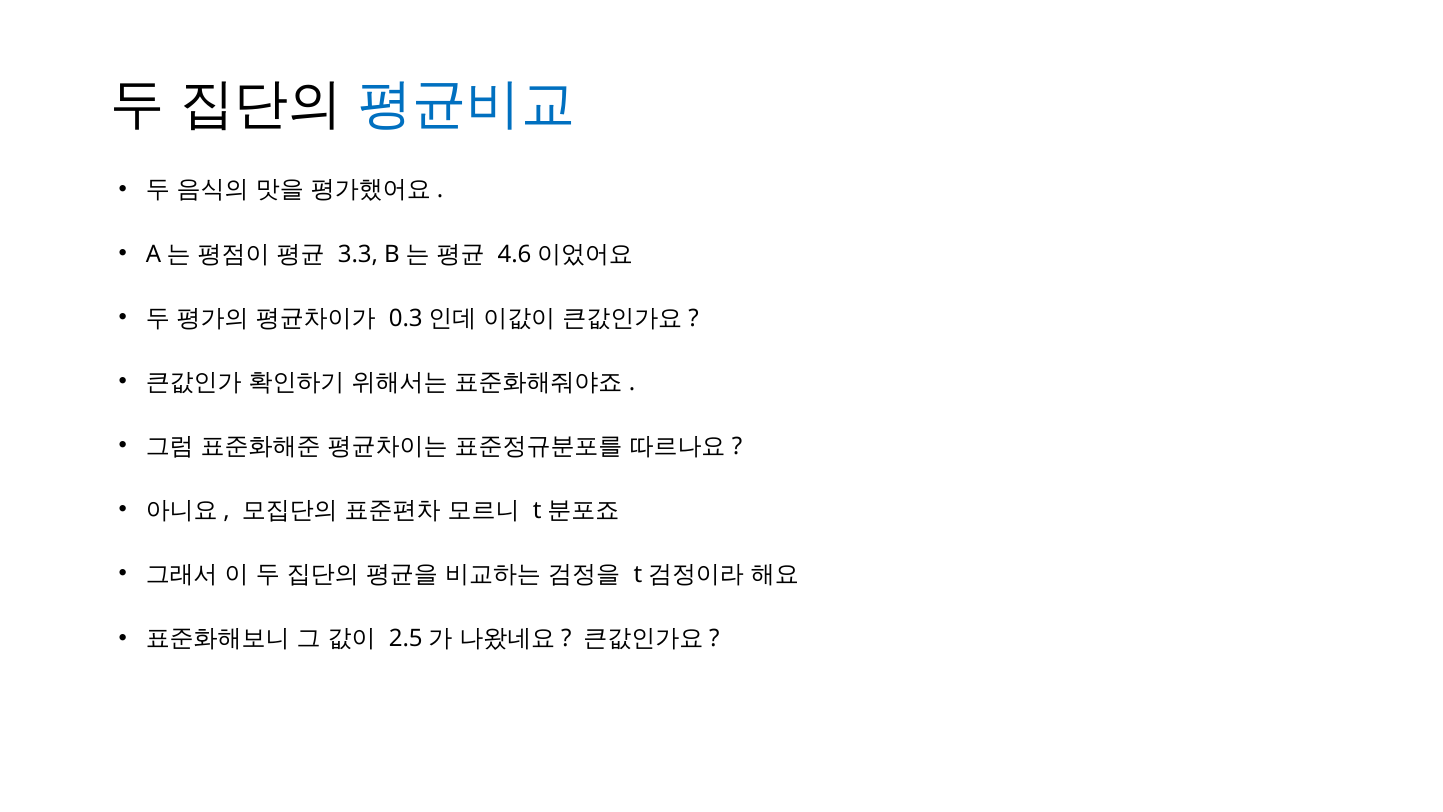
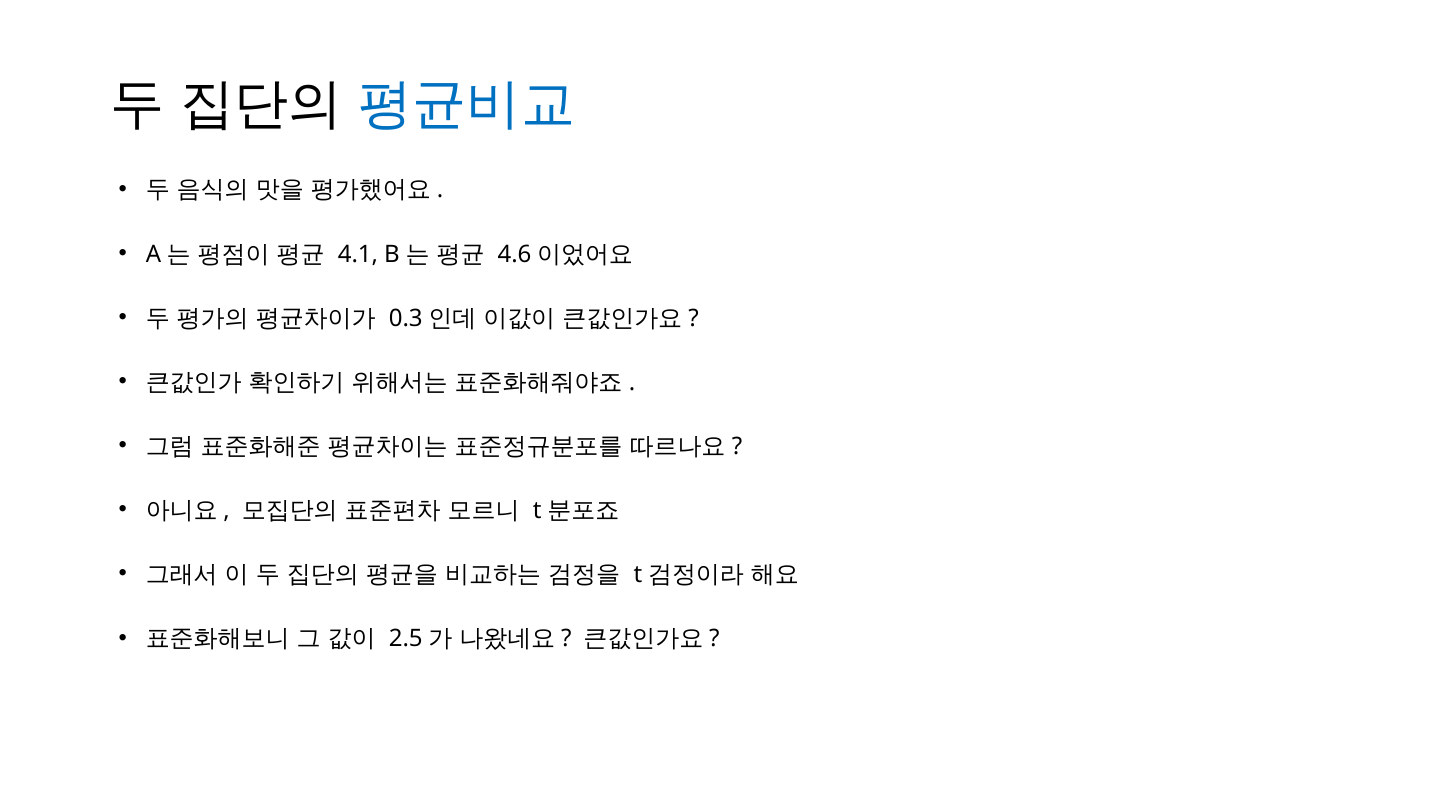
3.3: 3.3 -> 4.1 (358, 254)
